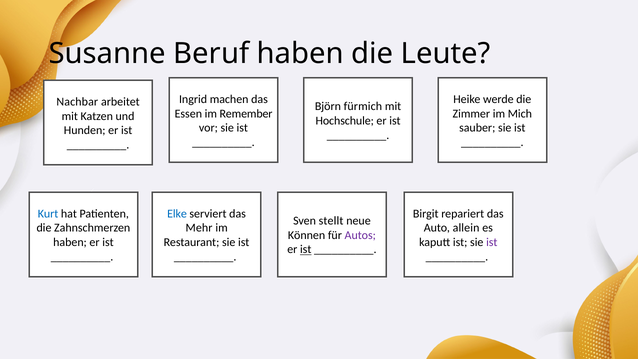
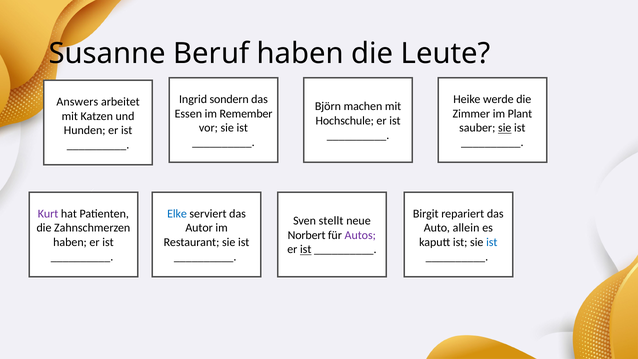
machen: machen -> sondern (229, 99)
Nachbar: Nachbar -> Answers (77, 102)
fürmich: fürmich -> machen (363, 106)
Mich: Mich -> Plant (520, 114)
sie underline: none -> present (505, 128)
Kurt colour: blue -> purple (48, 214)
Mehr: Mehr -> Autor (199, 228)
Können: Können -> Norbert (307, 235)
ist colour: purple -> blue (492, 242)
